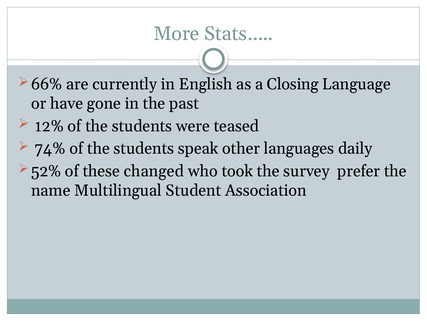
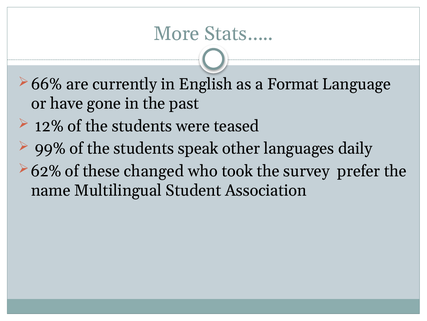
Closing: Closing -> Format (293, 84)
74%: 74% -> 99% (50, 148)
52%: 52% -> 62% (46, 171)
